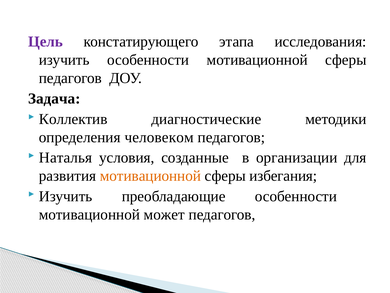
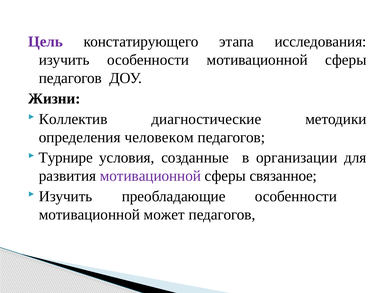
Задача: Задача -> Жизни (54, 98)
Наталья: Наталья -> Турнире (66, 157)
мотивационной colour: orange -> purple (150, 176)
избегания: избегания -> связанное (283, 176)
